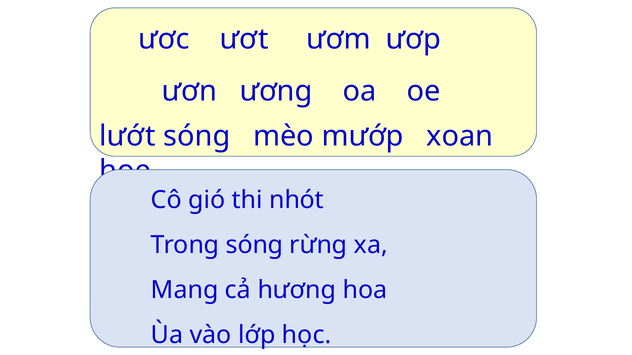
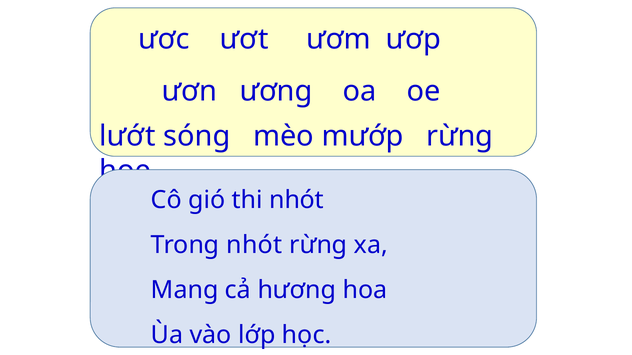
mướp xoan: xoan -> rừng (460, 136)
Trong sóng: sóng -> nhót (254, 245)
